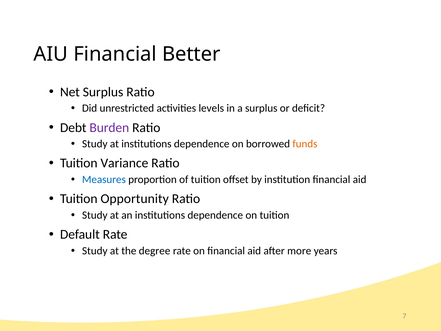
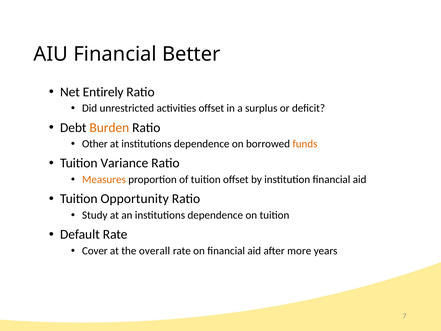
Net Surplus: Surplus -> Entirely (103, 92)
activities levels: levels -> offset (211, 108)
Burden colour: purple -> orange (109, 127)
Study: Study -> Other (95, 144)
Measures colour: blue -> orange (104, 179)
Study: Study -> Cover (95, 251)
degree: degree -> overall (155, 251)
